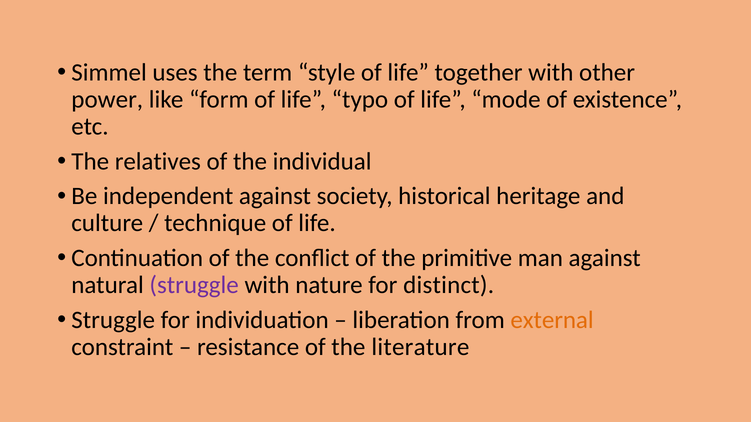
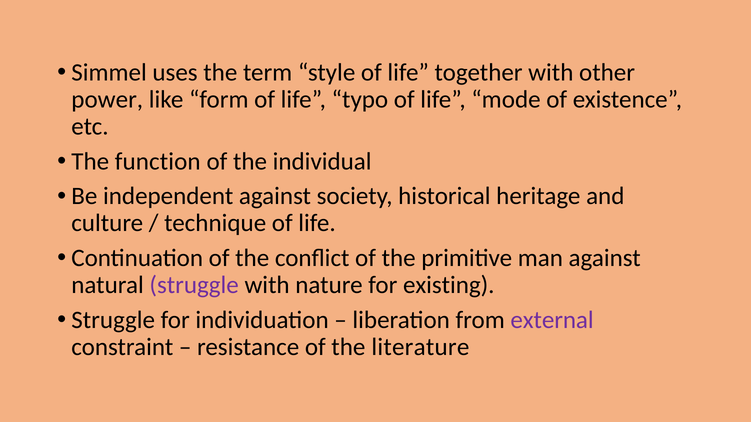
relatives: relatives -> function (158, 162)
distinct: distinct -> existing (449, 285)
external colour: orange -> purple (552, 320)
